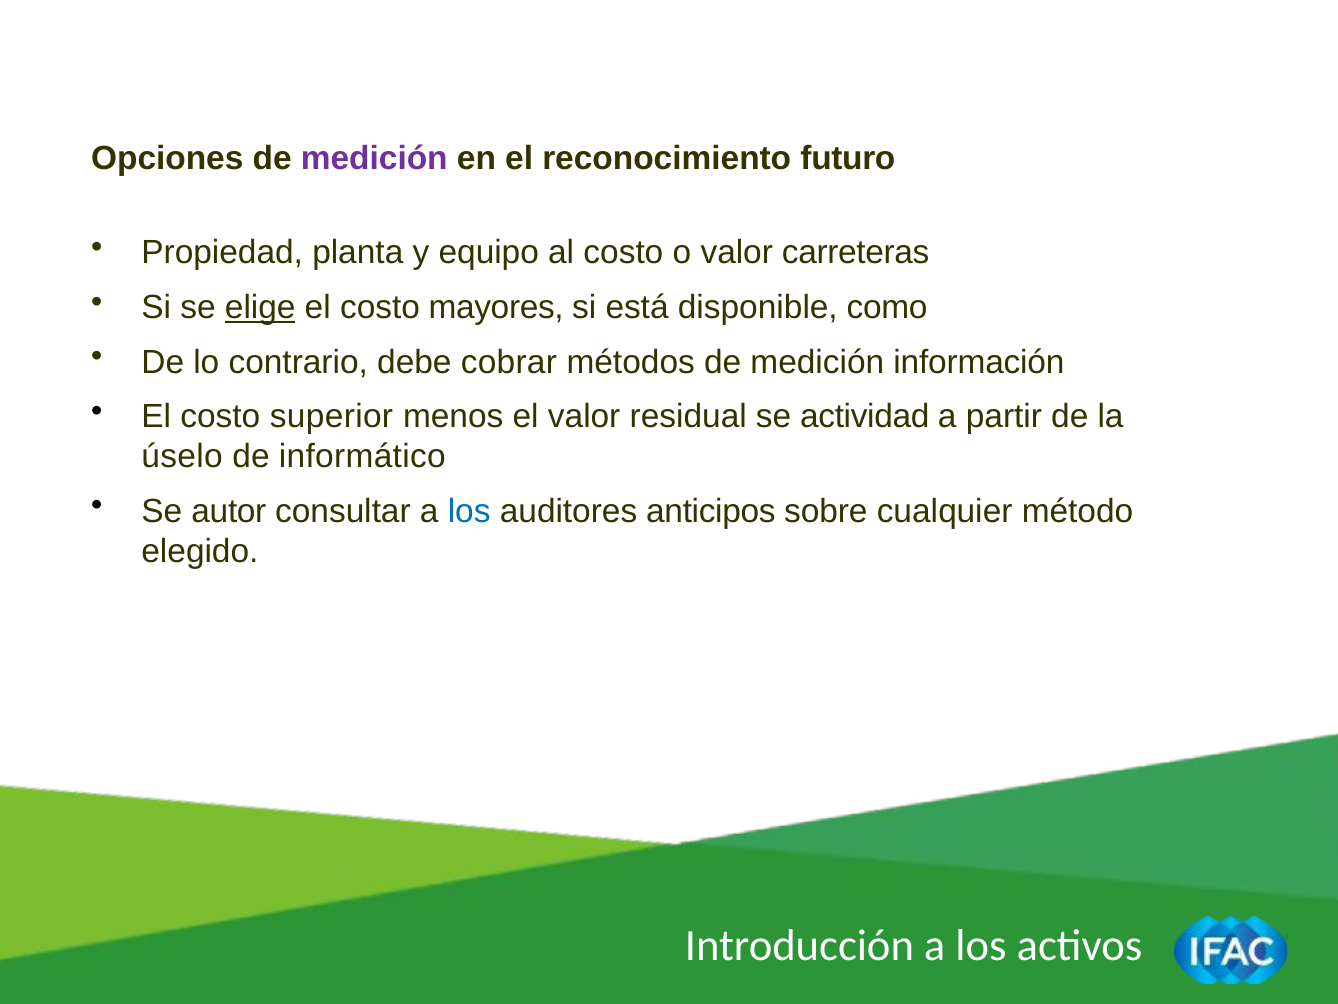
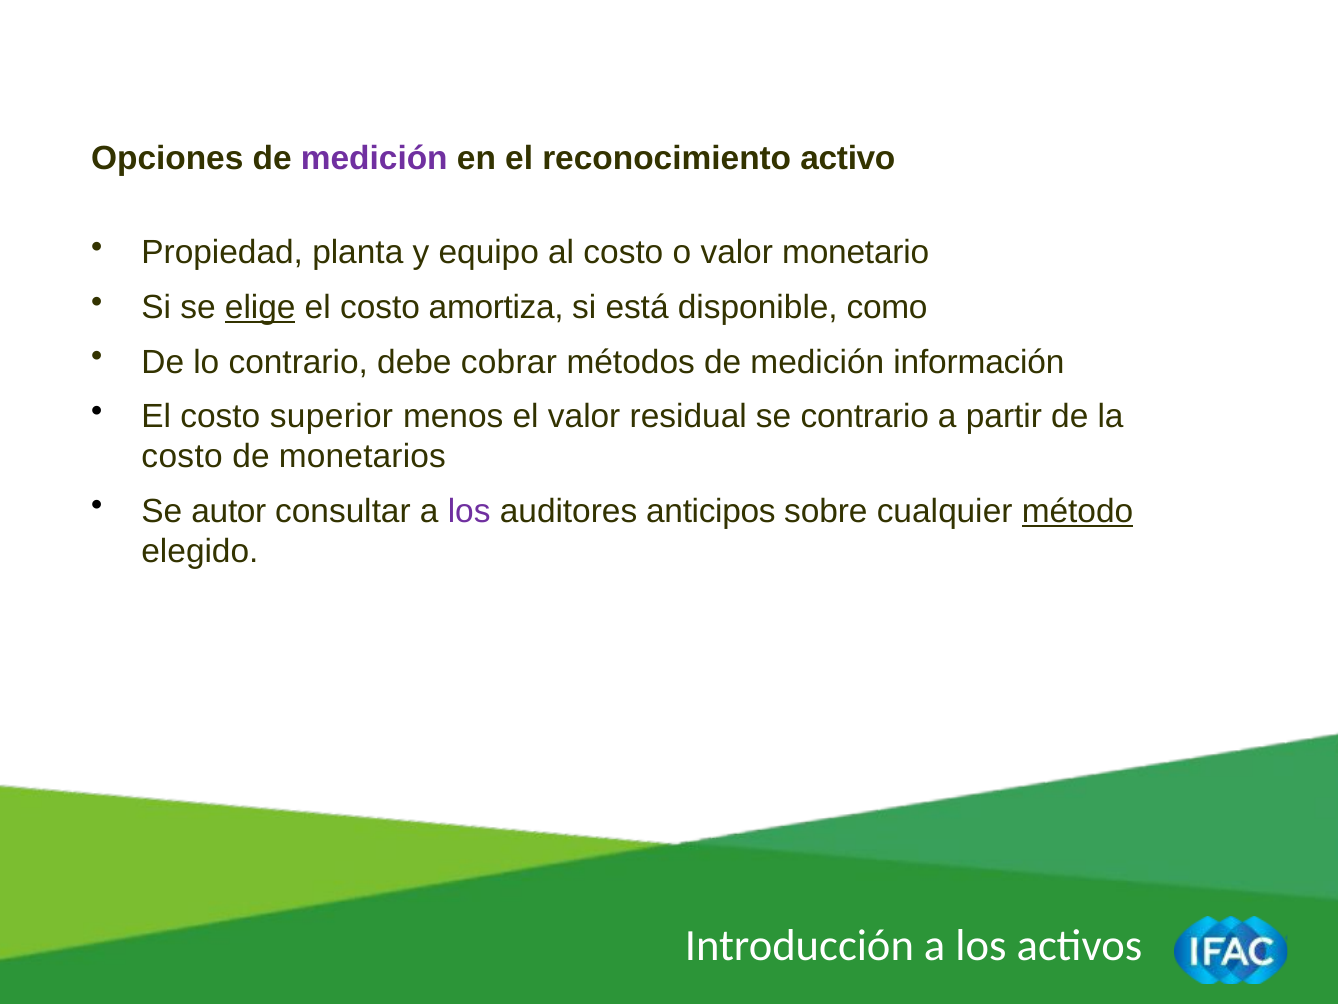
futuro: futuro -> activo (848, 158)
carreteras: carreteras -> monetario (856, 253)
mayores: mayores -> amortiza (496, 307)
se actividad: actividad -> contrario (865, 416)
úselo: úselo -> costo (182, 457)
informático: informático -> monetarios (362, 457)
los colour: blue -> purple (469, 511)
método underline: none -> present (1078, 511)
